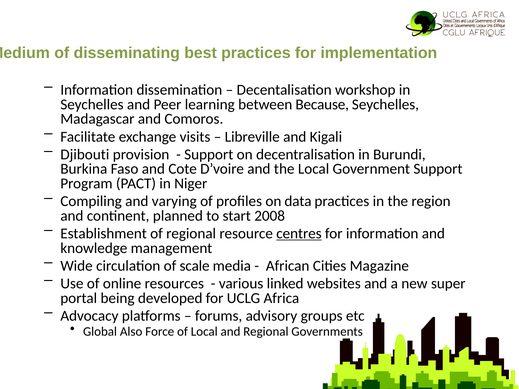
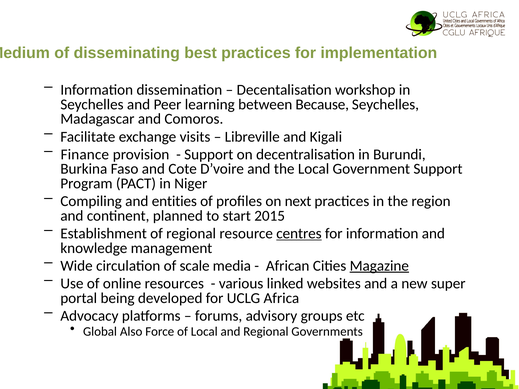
Djibouti: Djibouti -> Finance (85, 155)
varying: varying -> entities (174, 201)
data: data -> next (298, 201)
2008: 2008 -> 2015 (270, 216)
Magazine underline: none -> present (379, 266)
